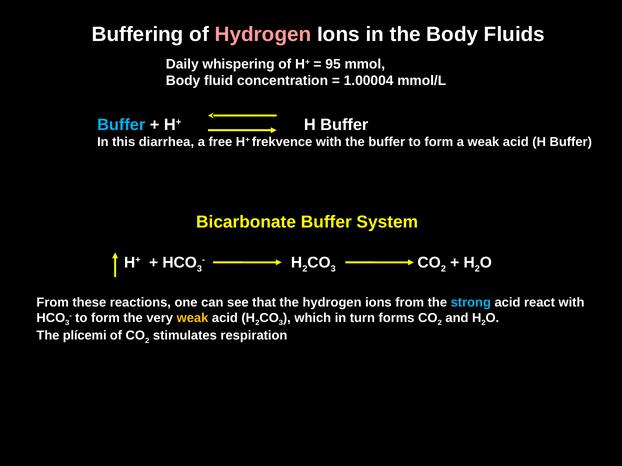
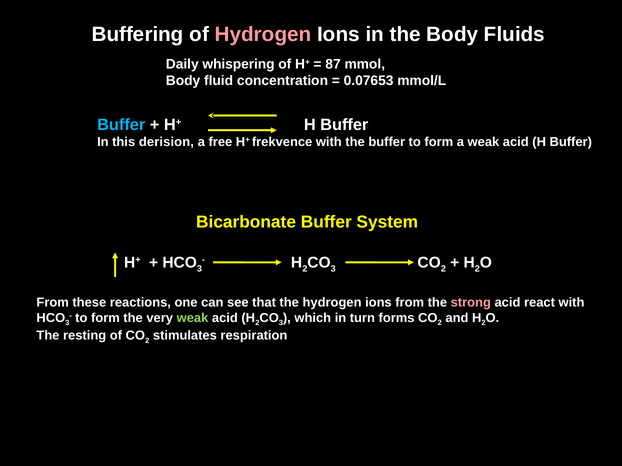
95: 95 -> 87 (333, 64)
1.00004: 1.00004 -> 0.07653 (369, 81)
diarrhea: diarrhea -> derision (166, 142)
strong colour: light blue -> pink (471, 303)
weak colour: yellow -> light green (193, 318)
plícemi: plícemi -> resting (85, 336)
